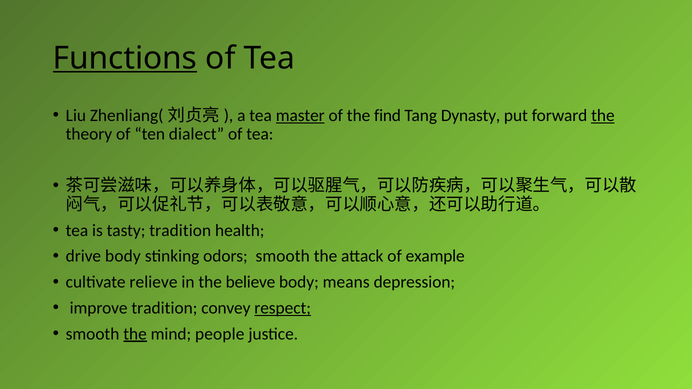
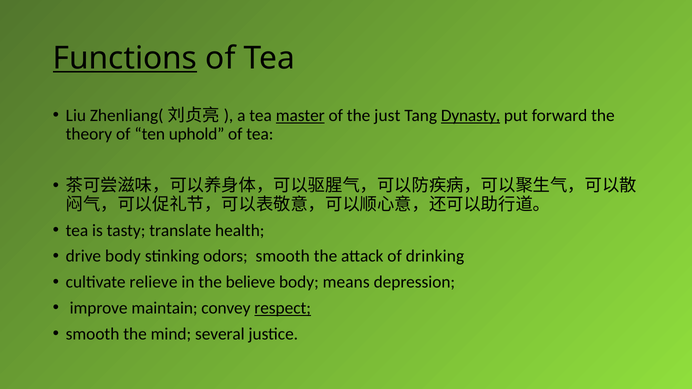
find: find -> just (387, 115)
Dynasty underline: none -> present (471, 115)
the underline: present -> none (603, 115)
dialect: dialect -> uphold (197, 134)
tasty tradition: tradition -> translate (180, 230)
example: example -> drinking (435, 256)
improve tradition: tradition -> maintain (164, 308)
the underline: present -> none (135, 334)
people: people -> several (220, 334)
